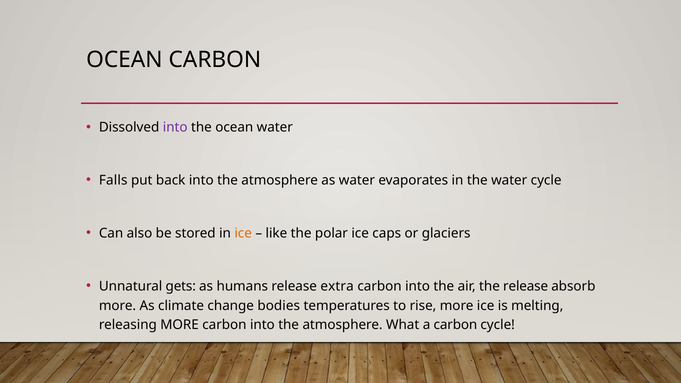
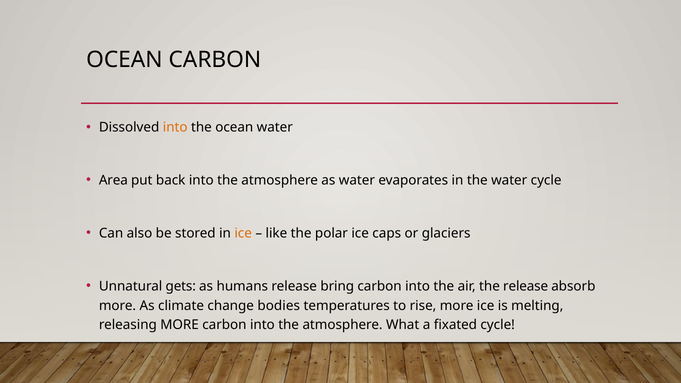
into colour: purple -> orange (175, 127)
Falls: Falls -> Area (113, 180)
extra: extra -> bring (337, 286)
a carbon: carbon -> fixated (455, 325)
